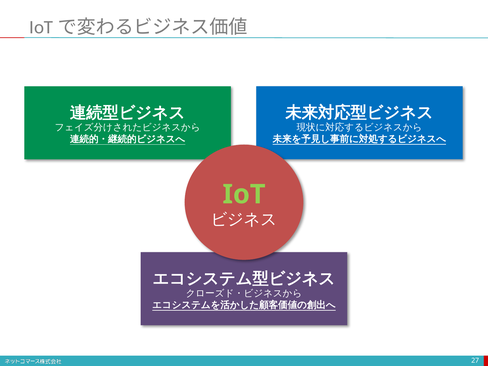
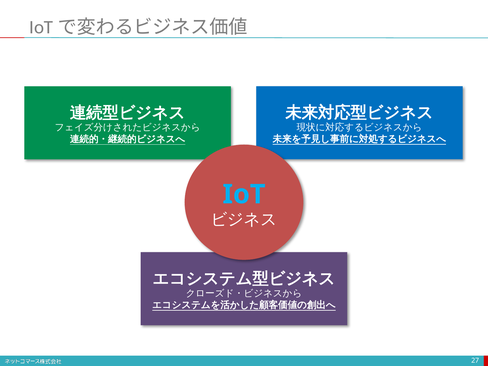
IoT colour: light green -> light blue (244, 194)
